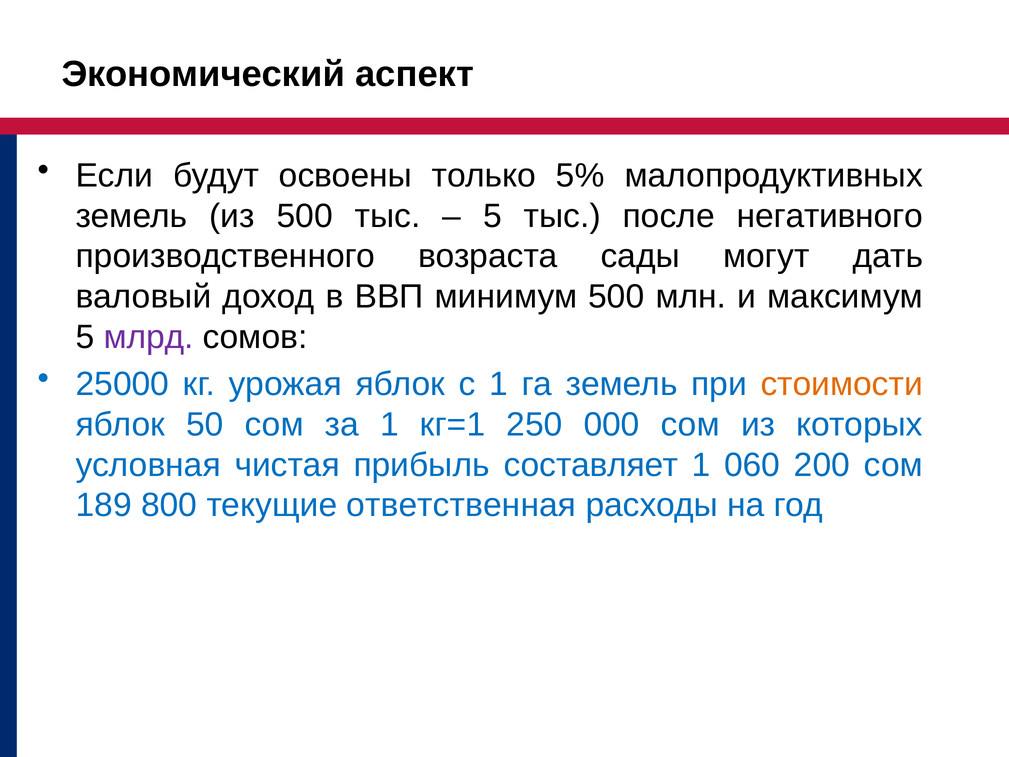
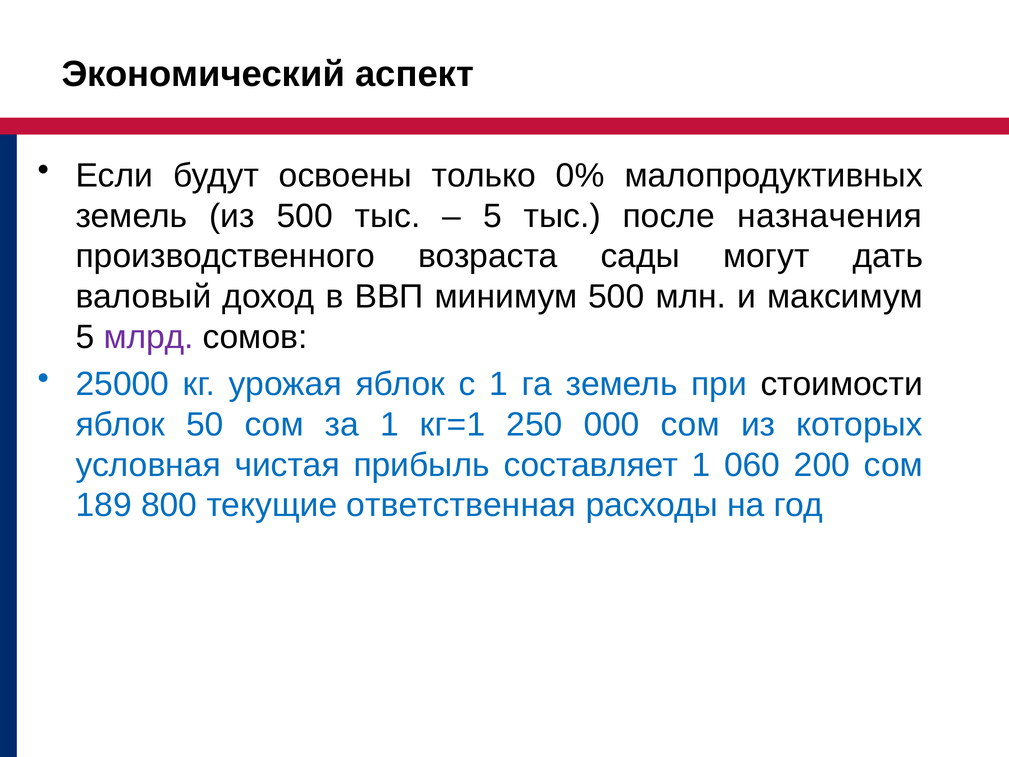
5%: 5% -> 0% (580, 176)
негативного: негативного -> назначения (830, 216)
стоимости colour: orange -> black (842, 384)
